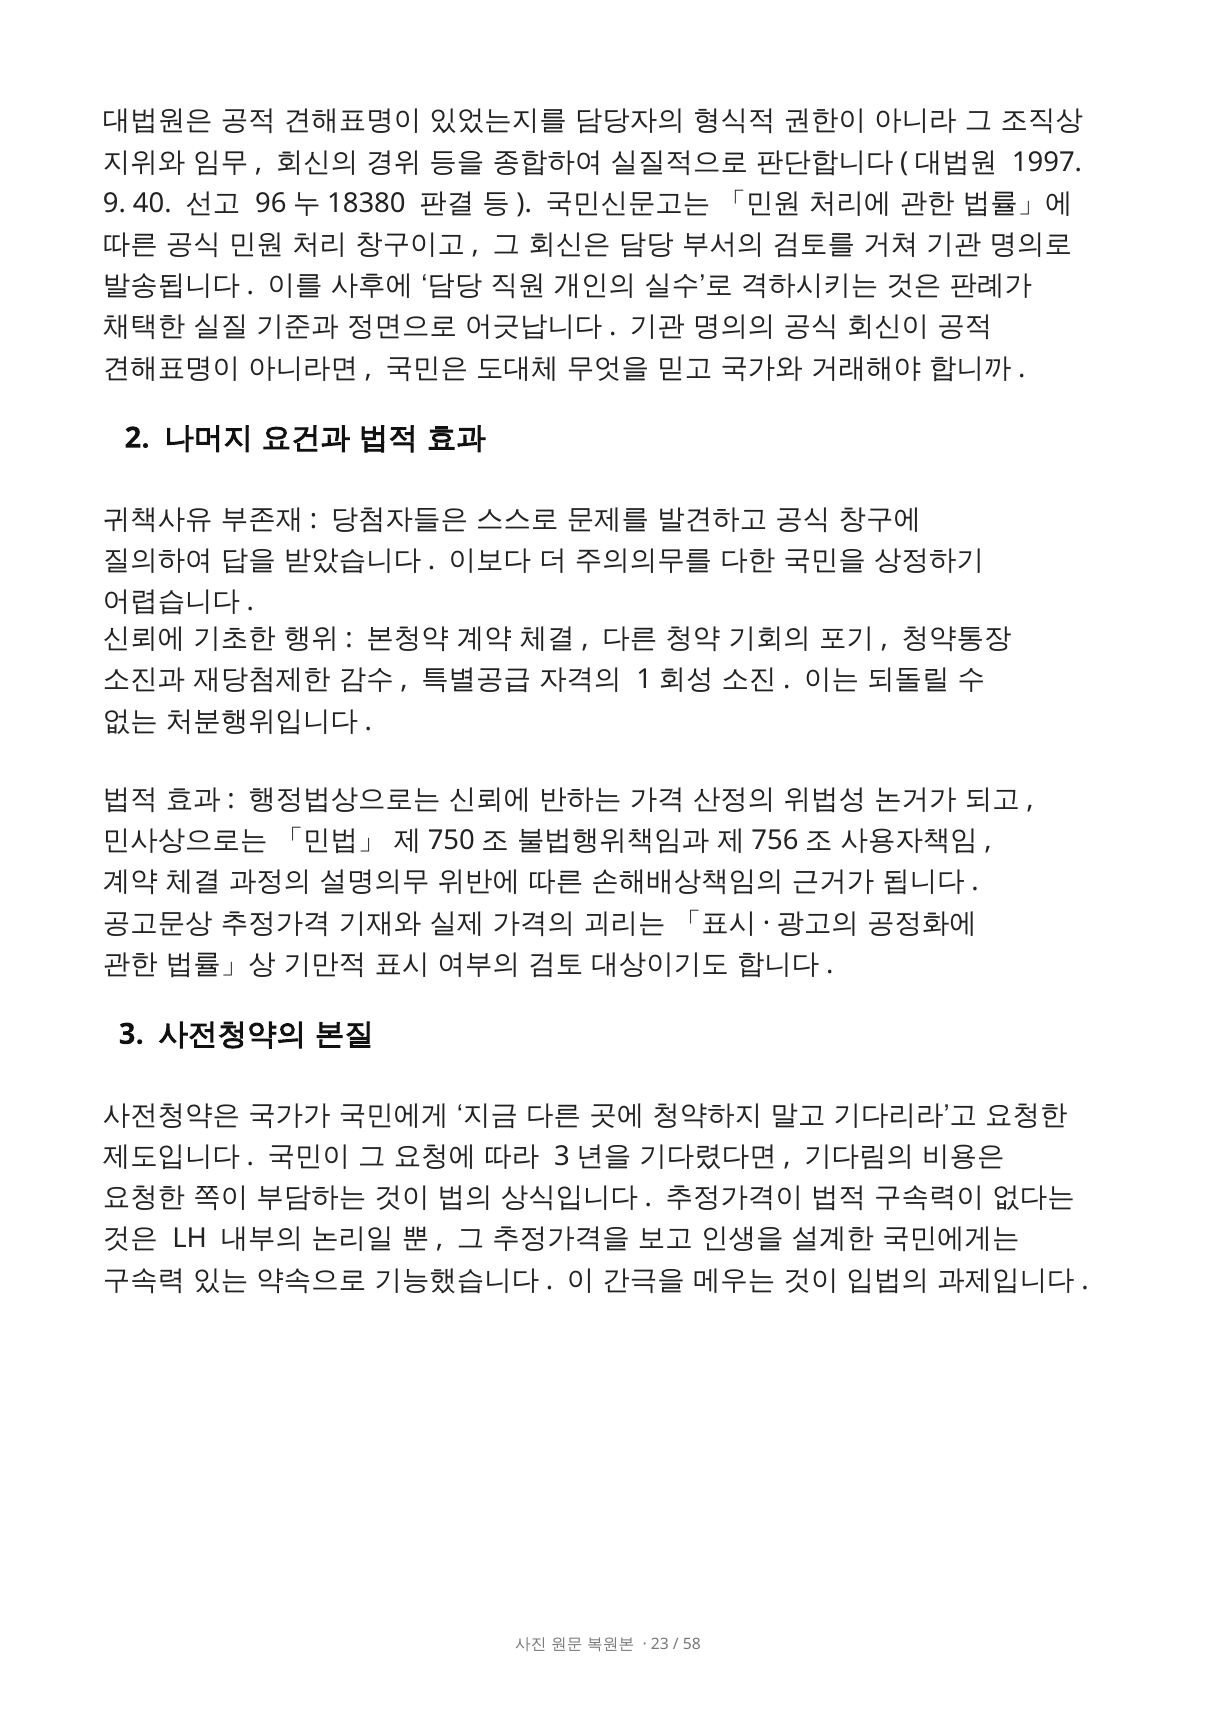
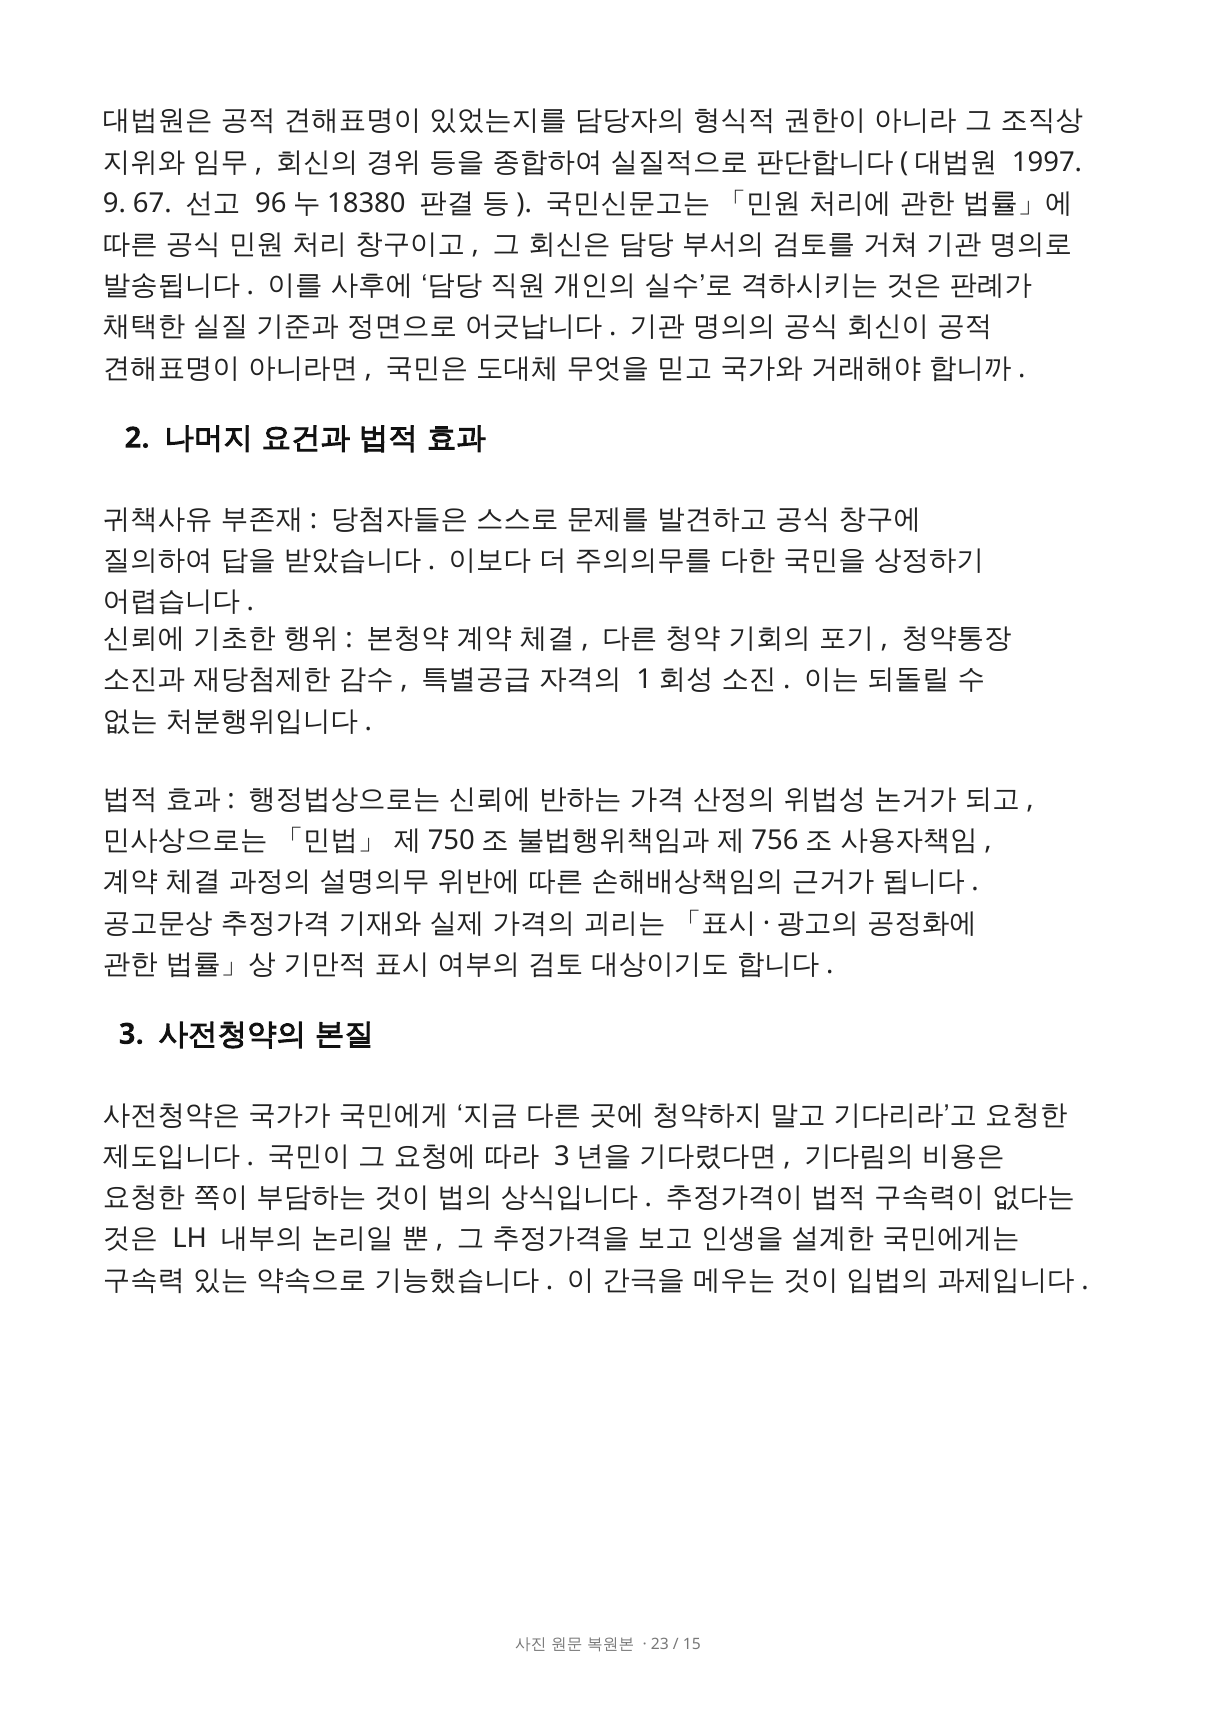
40: 40 -> 67 (152, 203)
58: 58 -> 15 (692, 1645)
